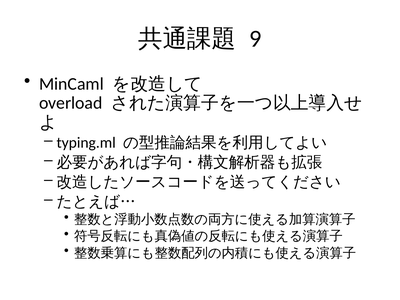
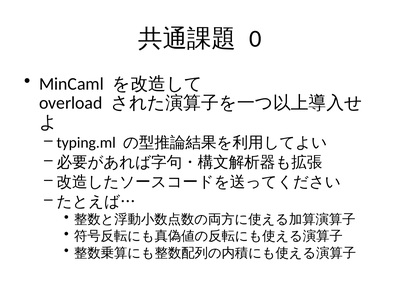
9: 9 -> 0 (256, 39)
